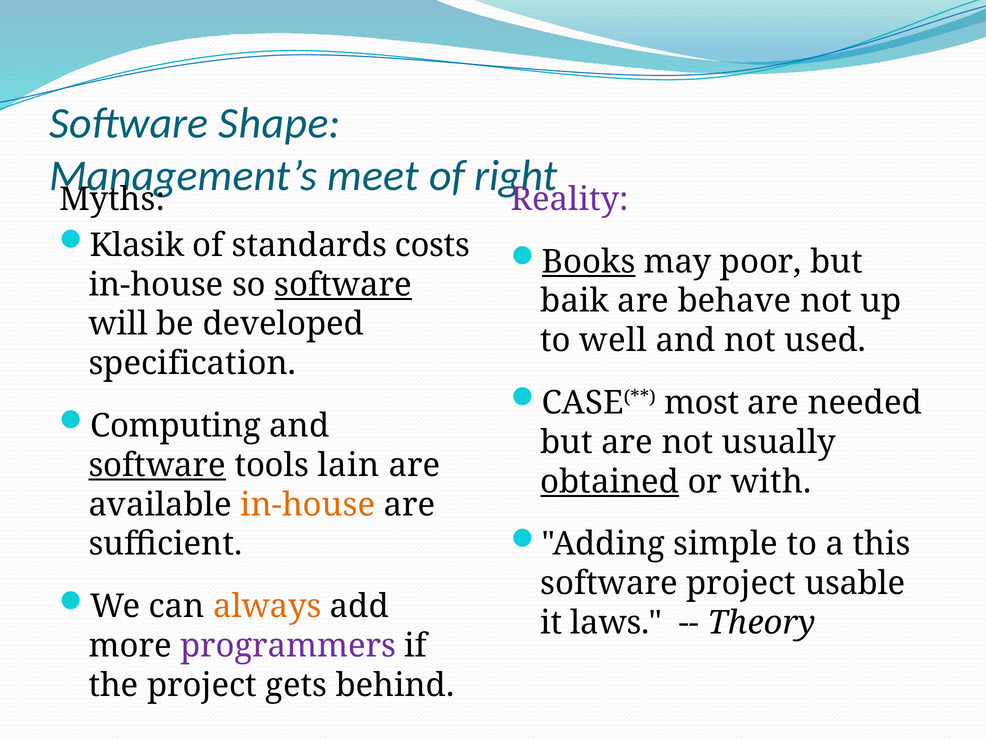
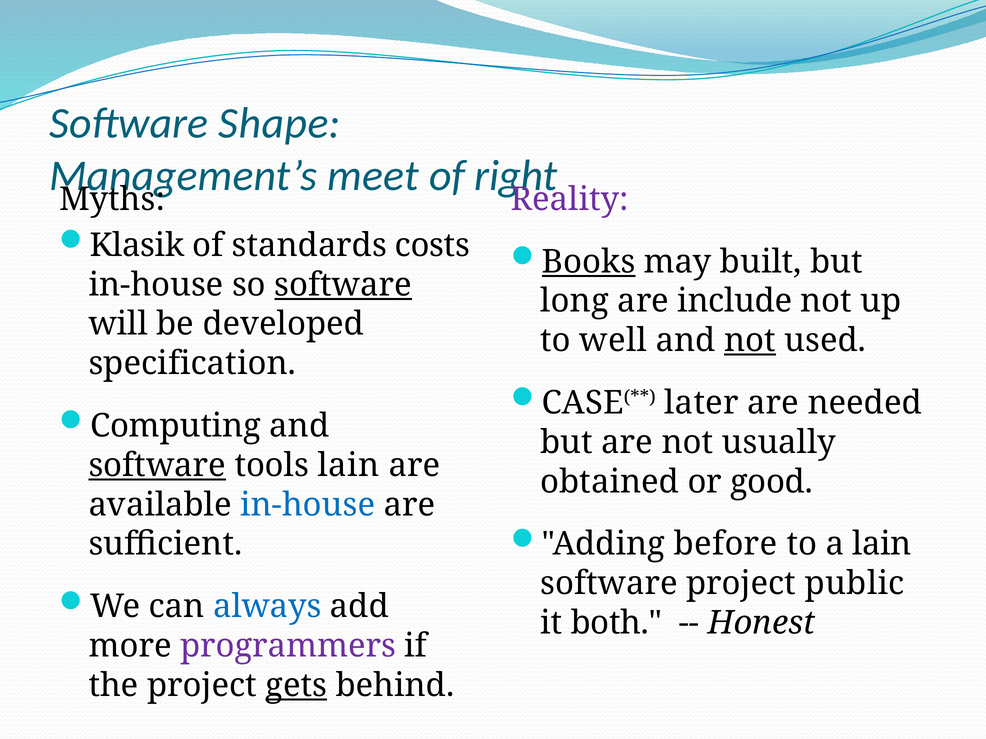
poor: poor -> built (761, 262)
baik: baik -> long (575, 301)
behave: behave -> include (735, 301)
not underline: none -> present (750, 341)
most: most -> later (702, 403)
obtained underline: present -> none (610, 482)
with: with -> good (771, 482)
in-house colour: orange -> blue (308, 505)
simple: simple -> before (726, 544)
a this: this -> lain (882, 544)
usable: usable -> public (855, 584)
always colour: orange -> blue (267, 607)
laws: laws -> both (616, 623)
Theory: Theory -> Honest (762, 623)
gets underline: none -> present (296, 686)
